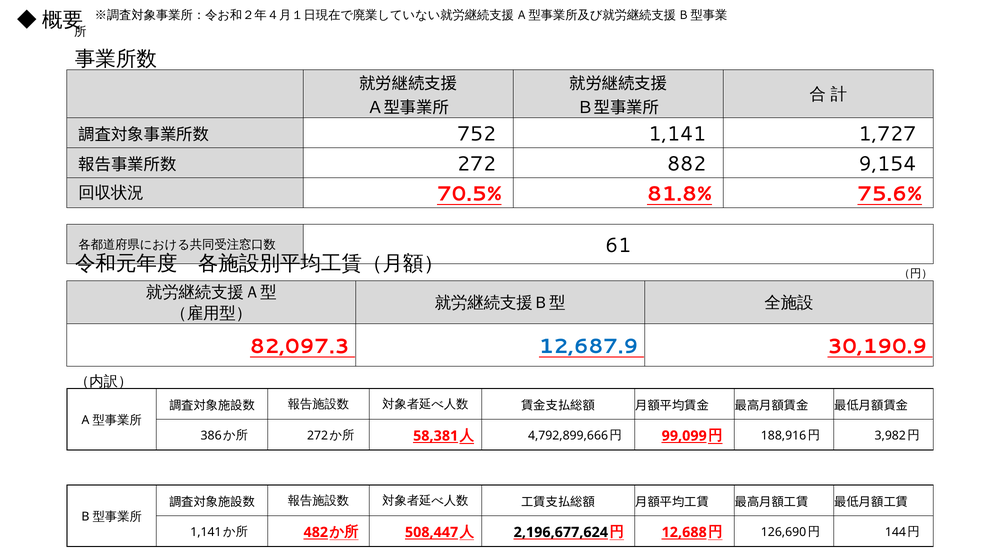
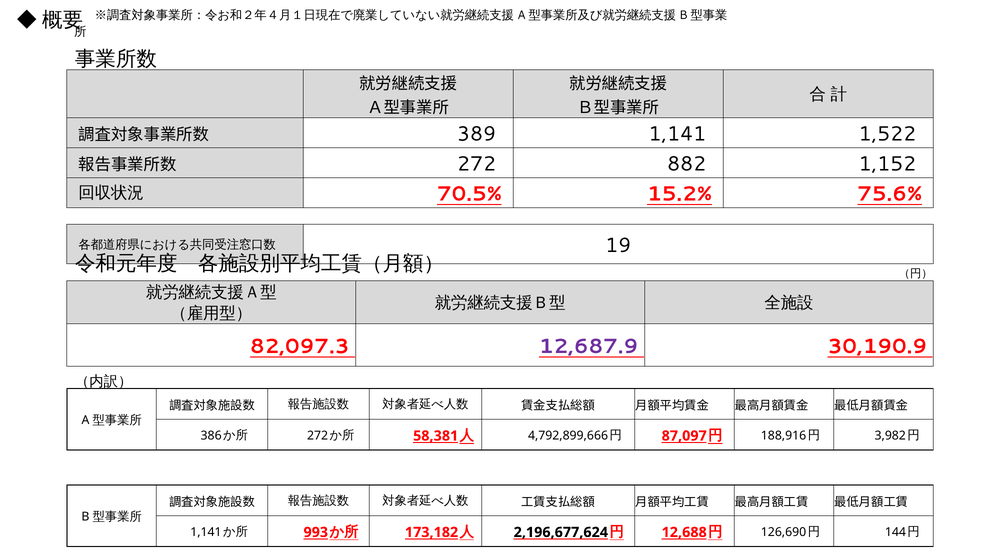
752: 752 -> 389 (477, 134)
1,727: 1,727 -> 1,522 (887, 134)
9,154: 9,154 -> 1,152 (887, 164)
81.8%: 81.8% -> 15.2% (679, 194)
61: 61 -> 19 (618, 246)
12,687.9 colour: blue -> purple (589, 347)
99,099: 99,099 -> 87,097 (684, 436)
482: 482 -> 993 (316, 532)
508,447: 508,447 -> 173,182 (432, 532)
